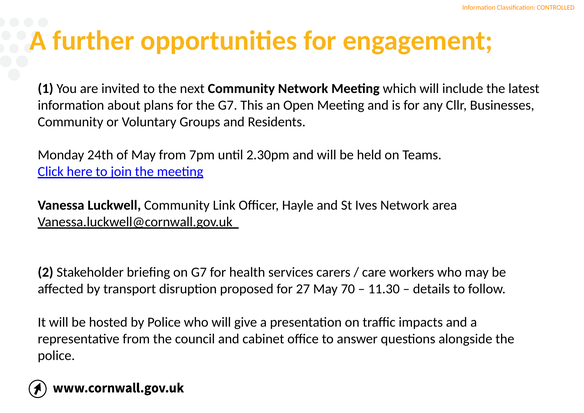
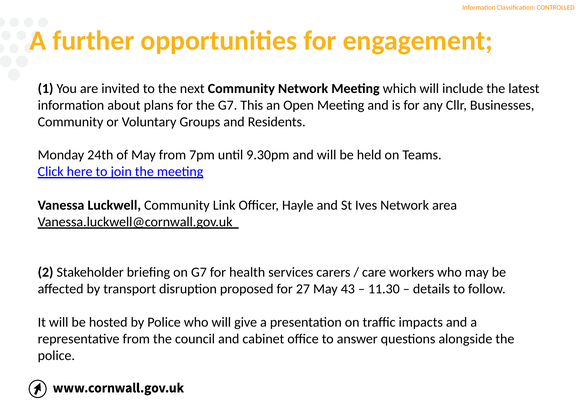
2.30pm: 2.30pm -> 9.30pm (268, 155)
70: 70 -> 43 (348, 289)
